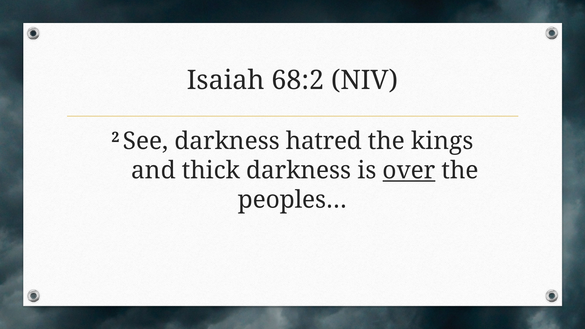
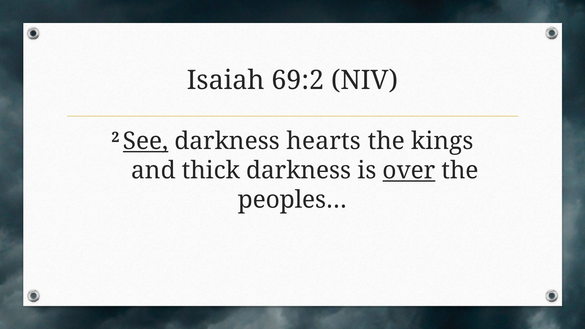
68:2: 68:2 -> 69:2 (298, 80)
See underline: none -> present (146, 141)
hatred: hatred -> hearts (324, 141)
